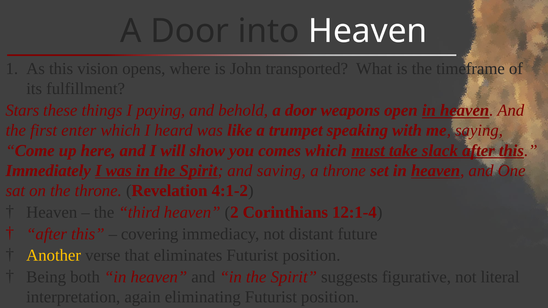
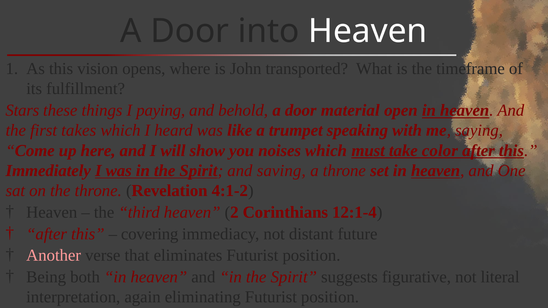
weapons: weapons -> material (350, 110)
enter: enter -> takes (79, 131)
comes: comes -> noises (280, 151)
slack: slack -> color (440, 151)
Another colour: yellow -> pink (54, 256)
